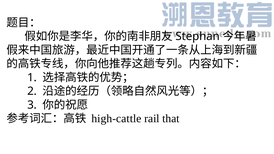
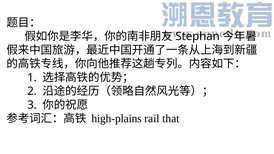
high-cattle: high-cattle -> high-plains (117, 119)
